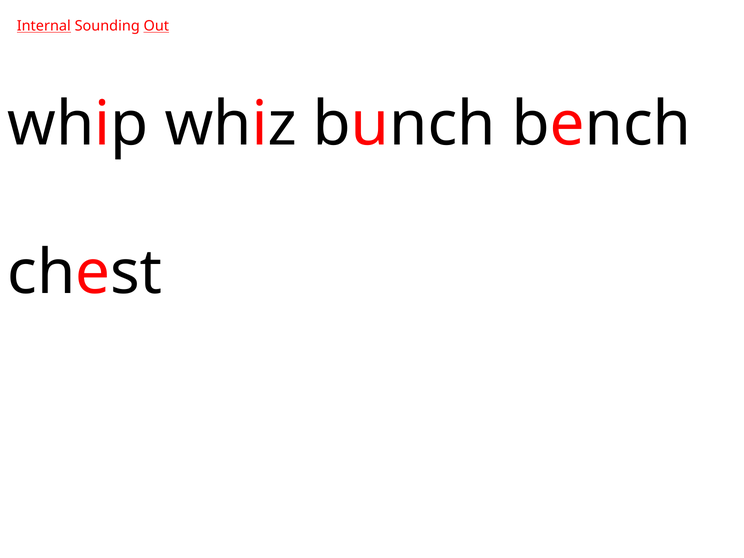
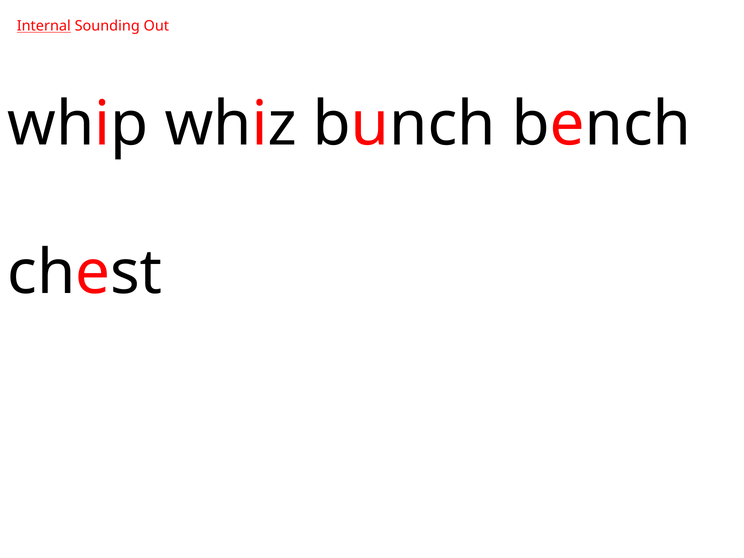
Out underline: present -> none (156, 26)
